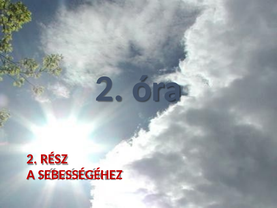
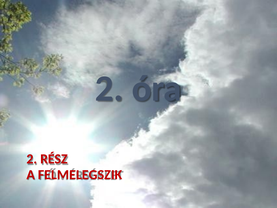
SEBESSÉGÉHEZ: SEBESSÉGÉHEZ -> FELMELEGSZIK (80, 174)
